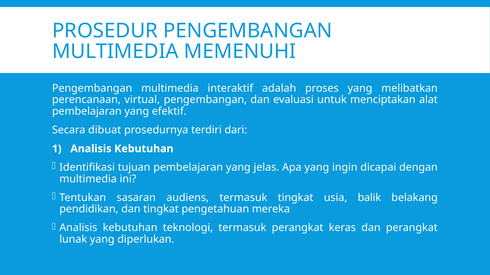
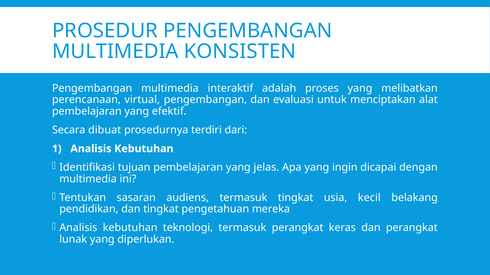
MEMENUHI: MEMENUHI -> KONSISTEN (240, 52)
balik: balik -> kecil (369, 198)
